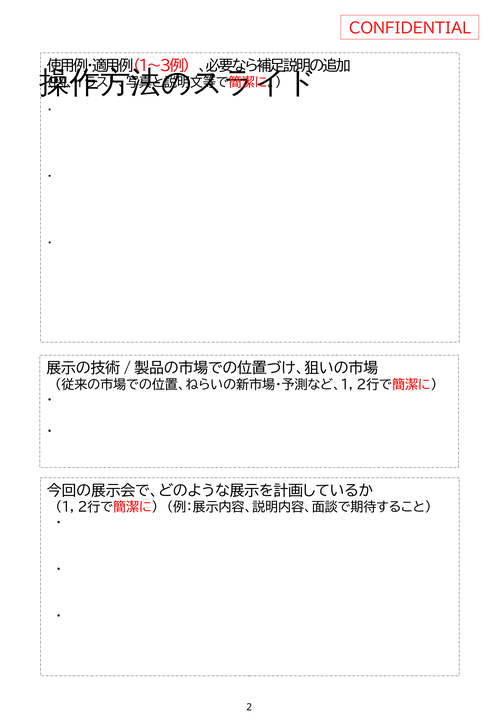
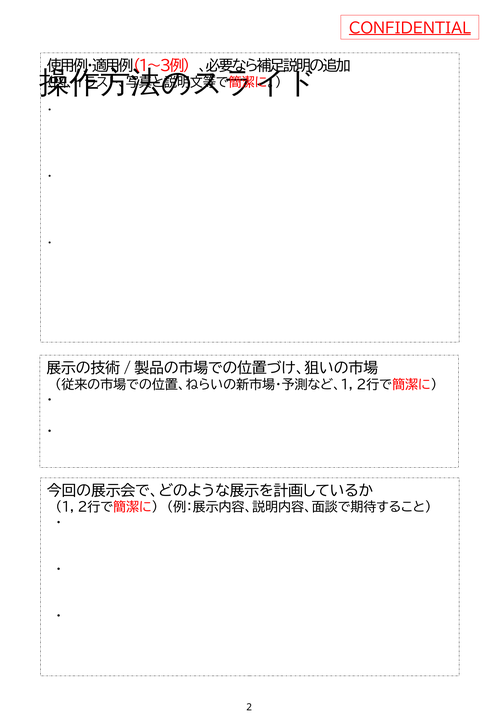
CONFIDENTIAL underline: none -> present (410, 28)
